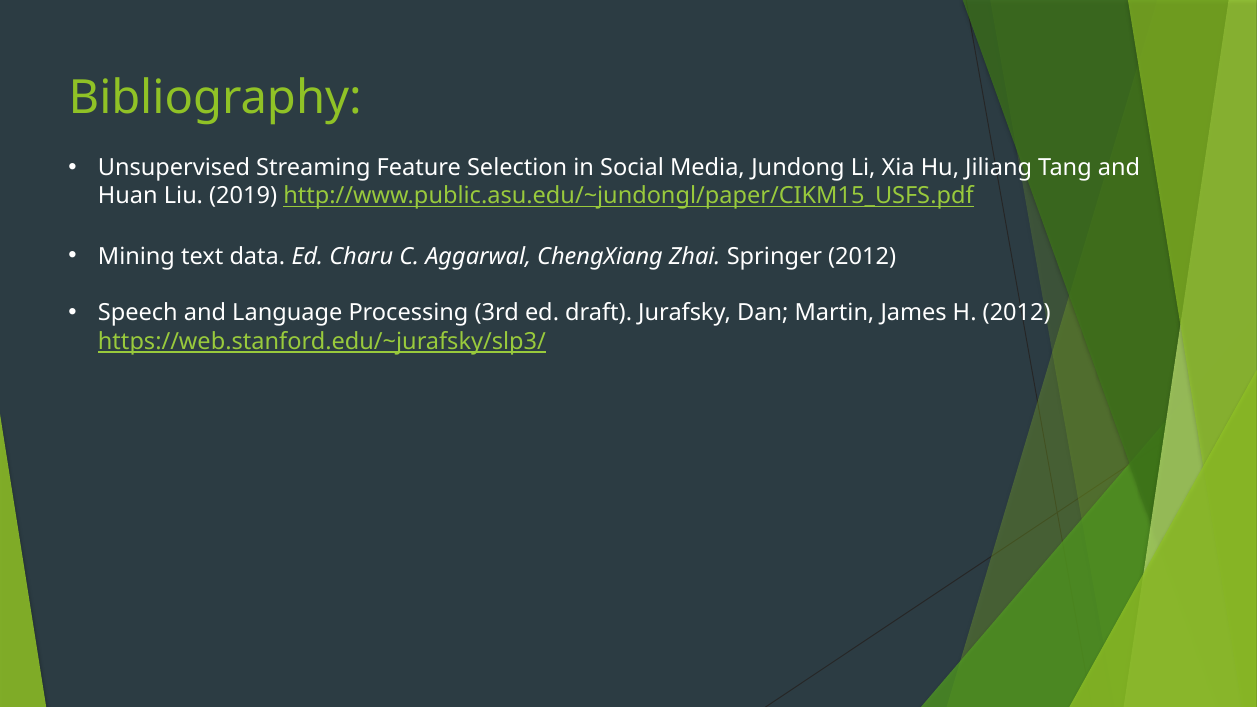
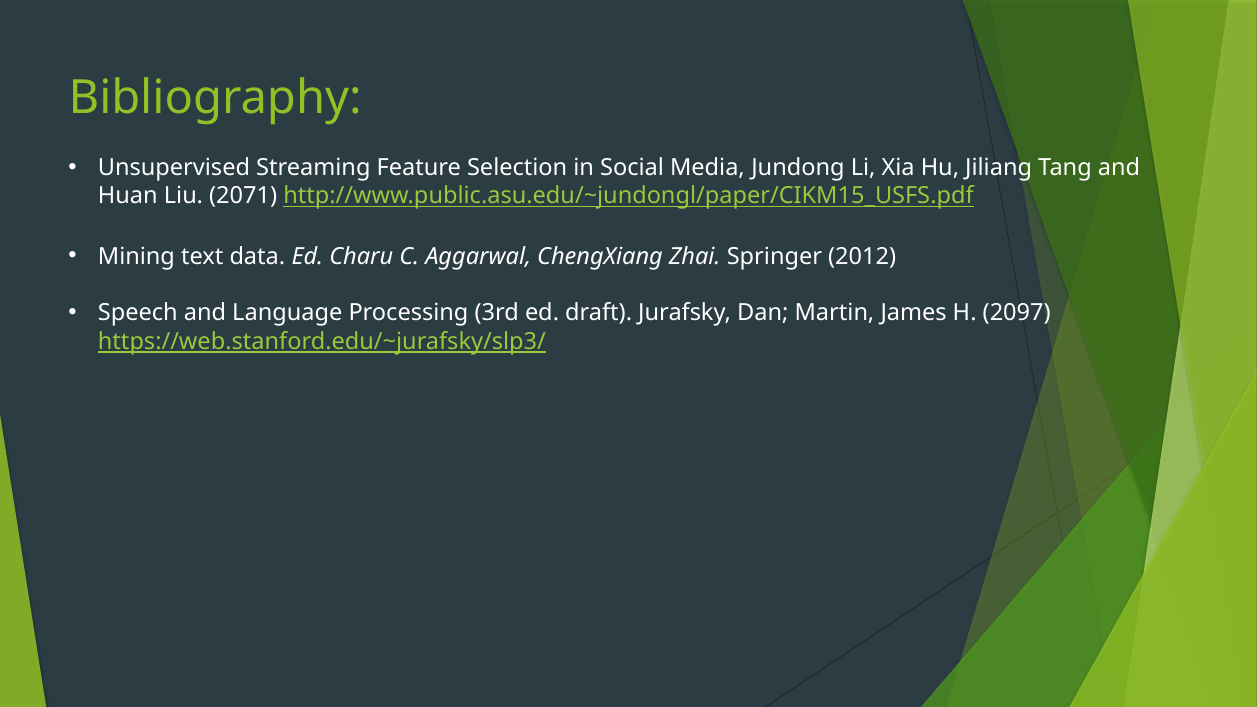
2019: 2019 -> 2071 (243, 196)
H 2012: 2012 -> 2097 (1017, 313)
